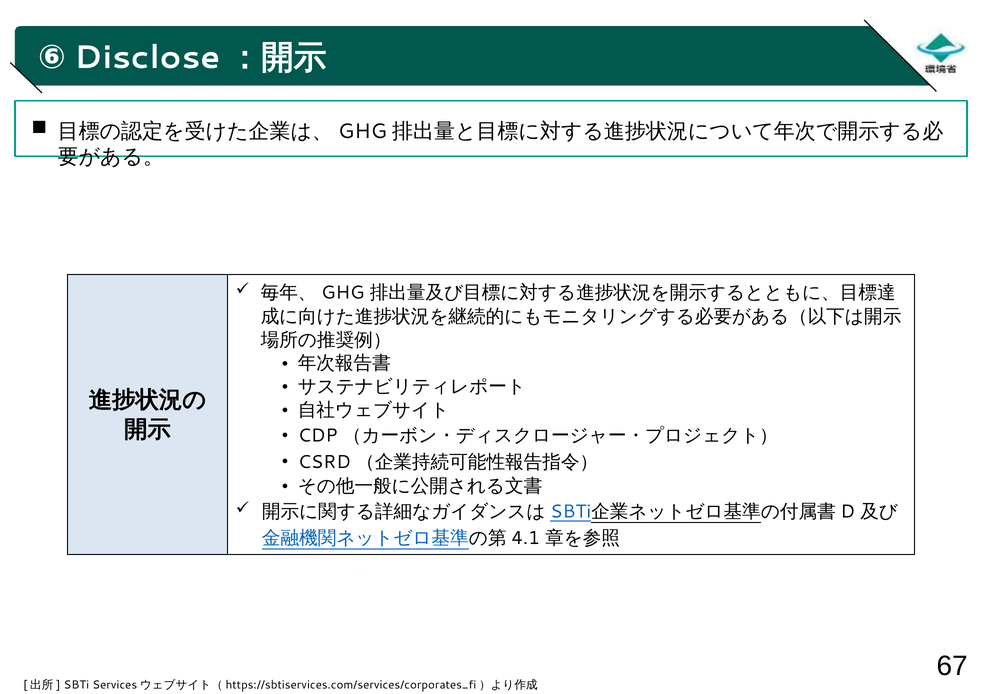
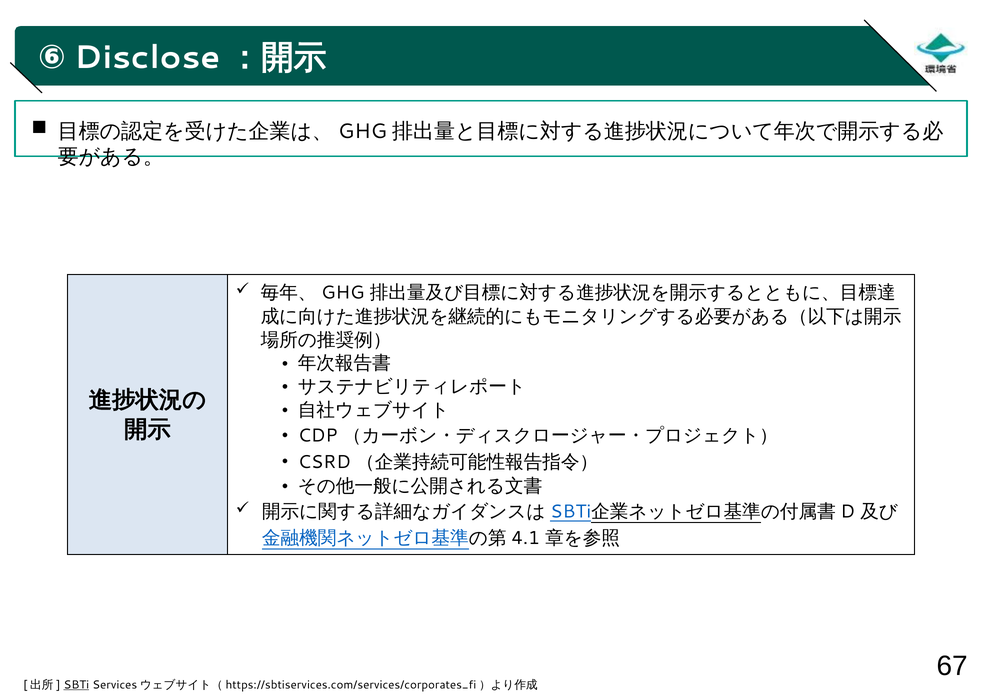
SBTi underline: none -> present (76, 685)
